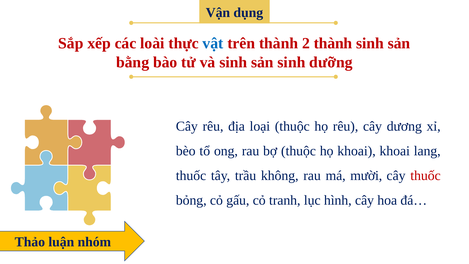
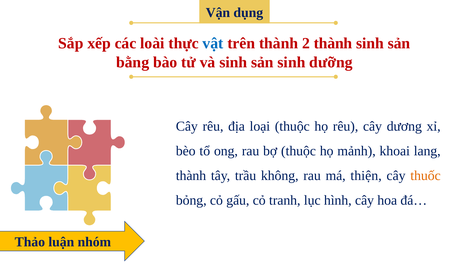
họ khoai: khoai -> mảnh (357, 151)
thuốc: thuốc -> thành (191, 175)
mười: mười -> thiện (366, 175)
thuốc colour: red -> orange (426, 175)
